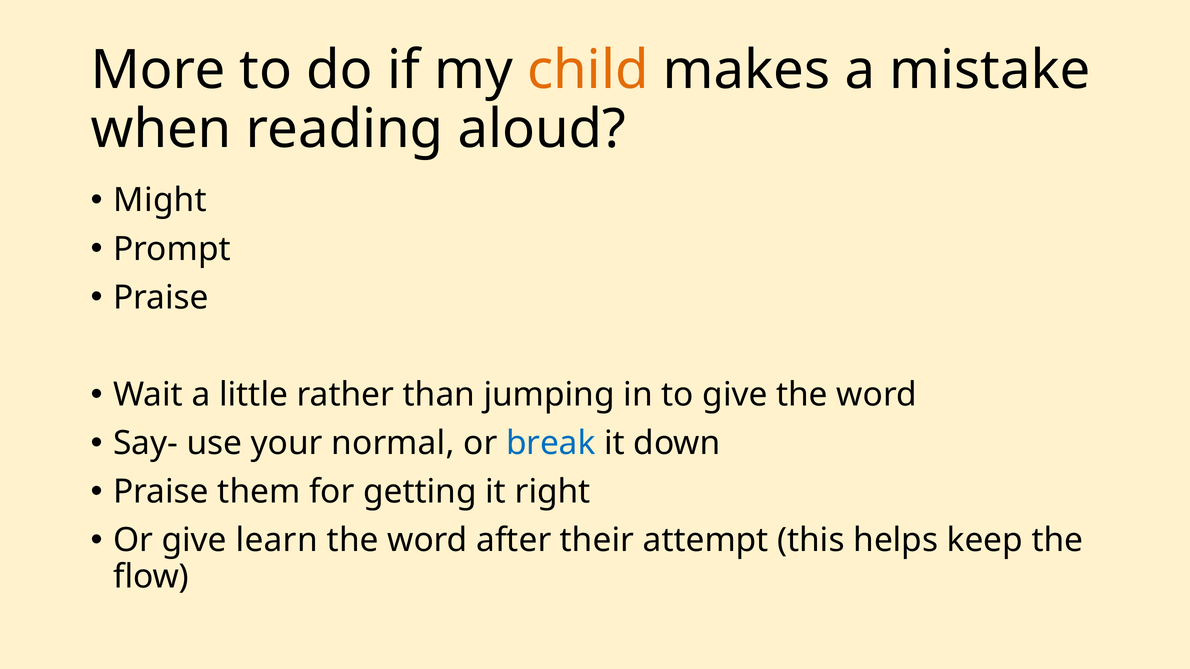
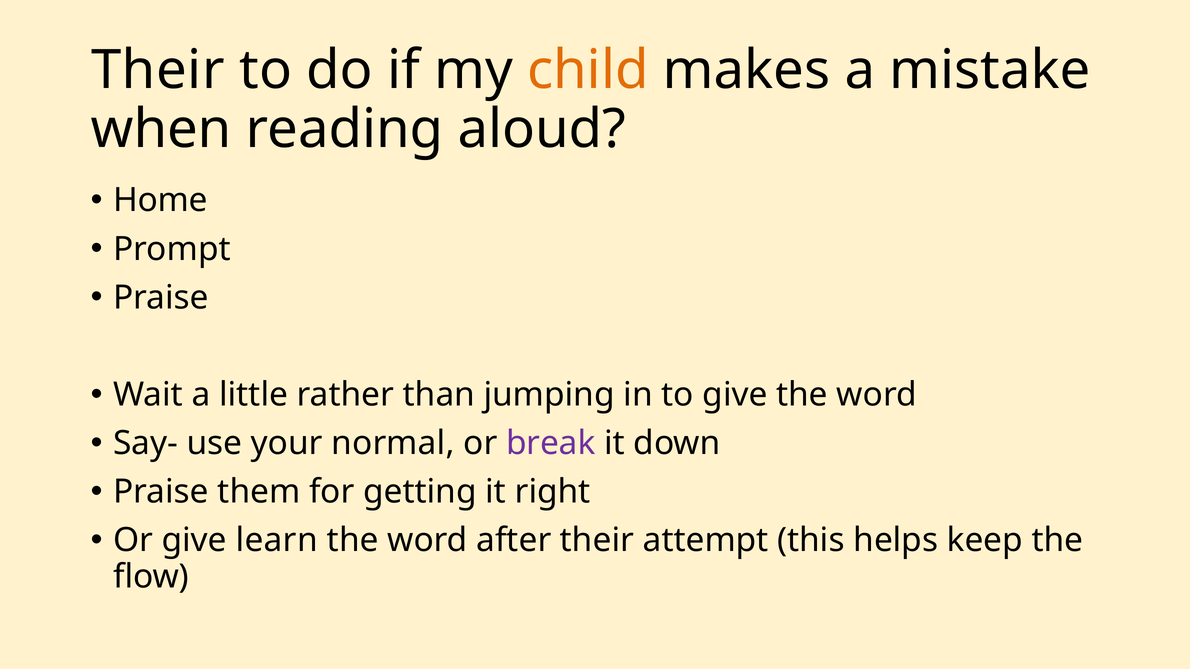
More: More -> Their (158, 71)
Might: Might -> Home (160, 201)
break colour: blue -> purple (551, 443)
